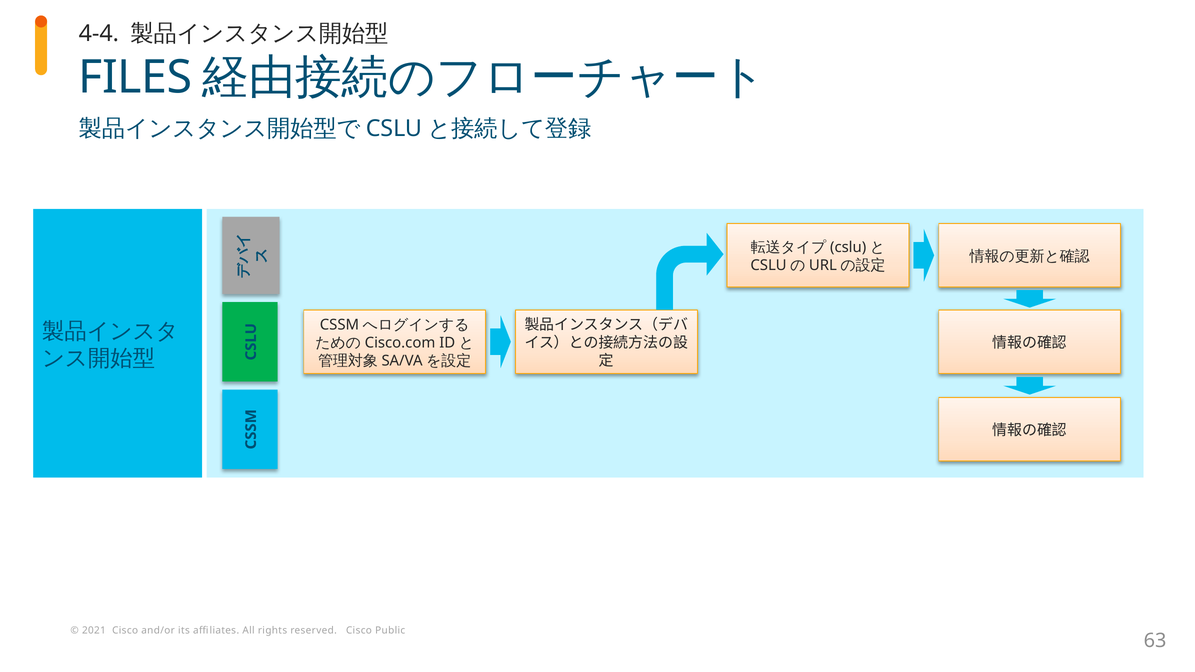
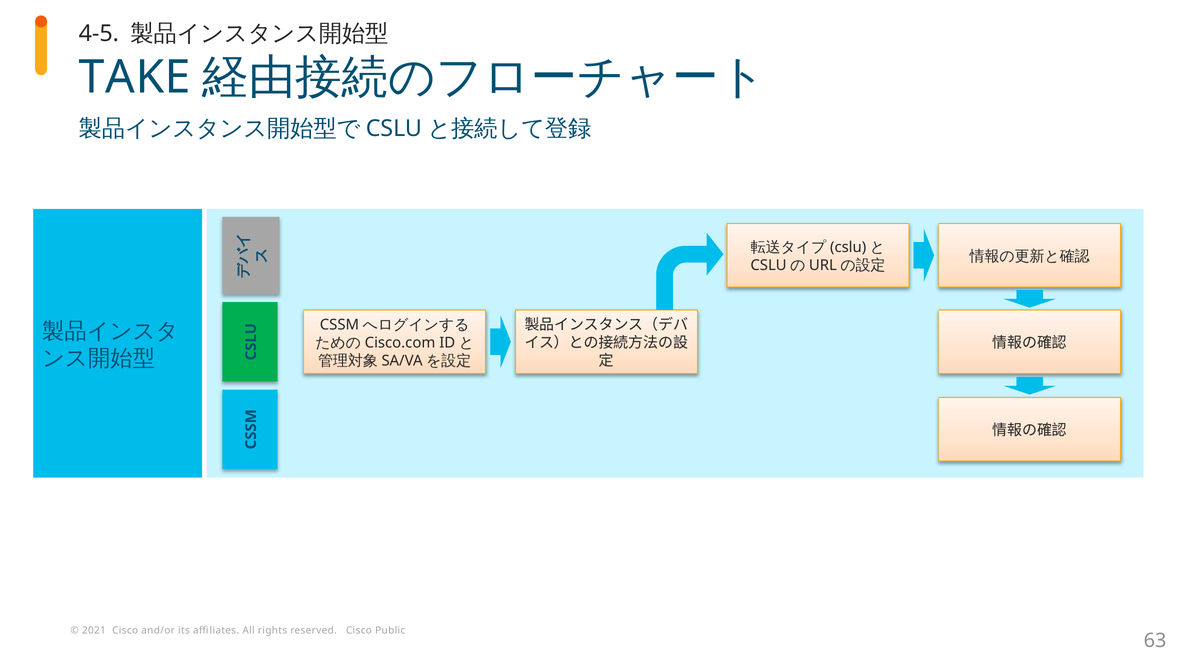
4-4: 4-4 -> 4-5 (99, 34)
FILES: FILES -> TAKE (135, 77)
